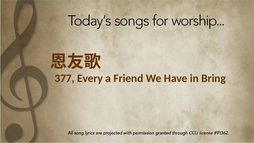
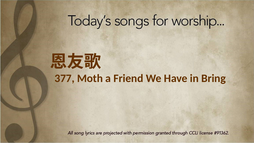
Every: Every -> Moth (90, 78)
